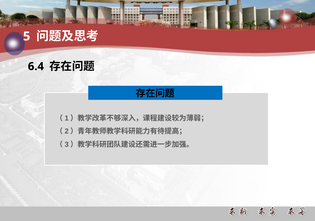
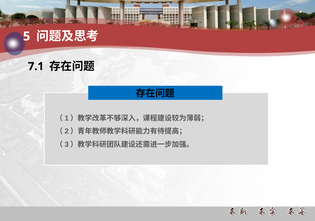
6.4: 6.4 -> 7.1 (36, 67)
